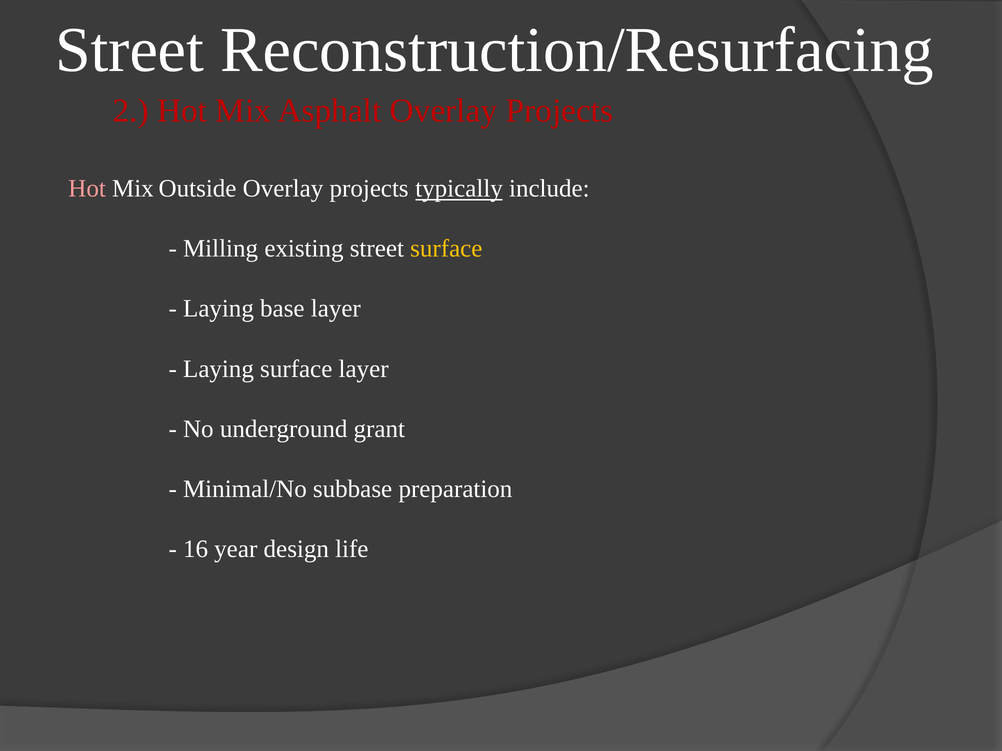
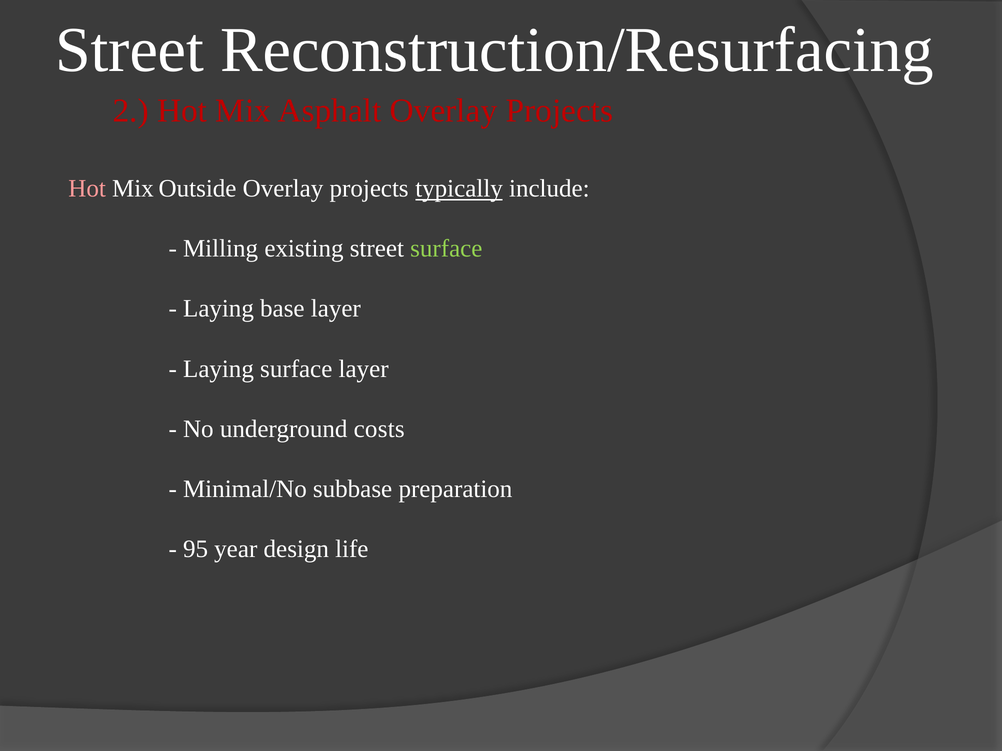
surface colour: yellow -> light green (446, 249)
grant: grant -> costs (379, 429)
16: 16 -> 95 (196, 549)
